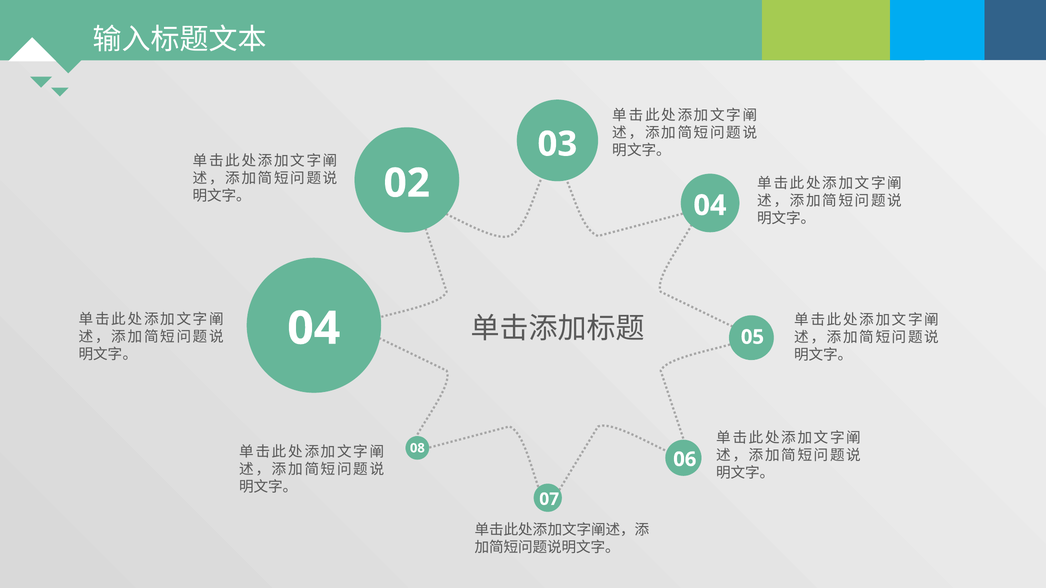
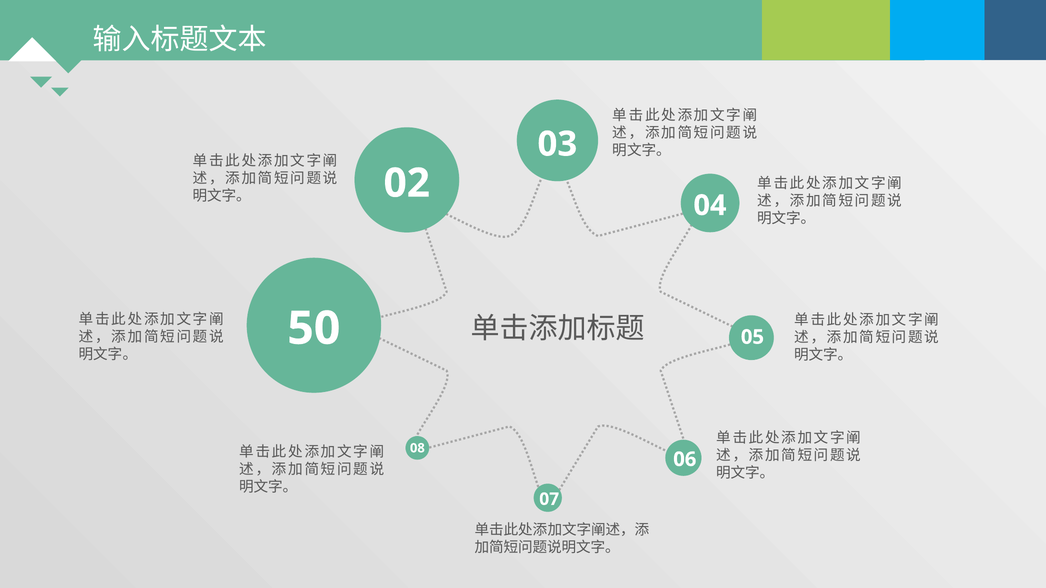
04: 04 -> 50 (314, 329)
